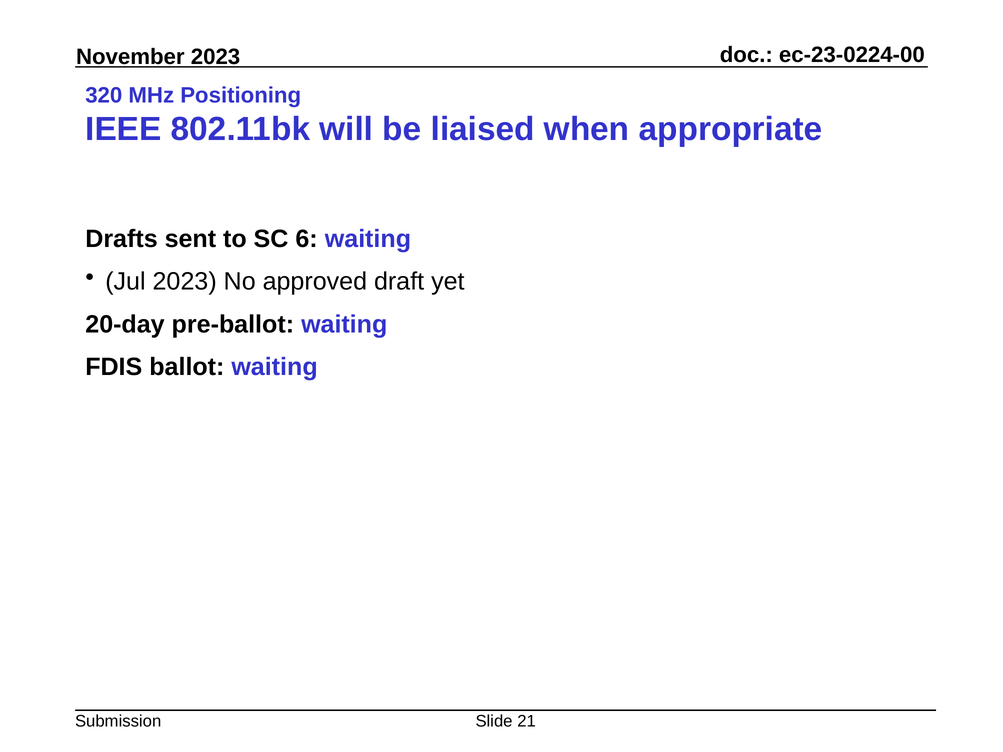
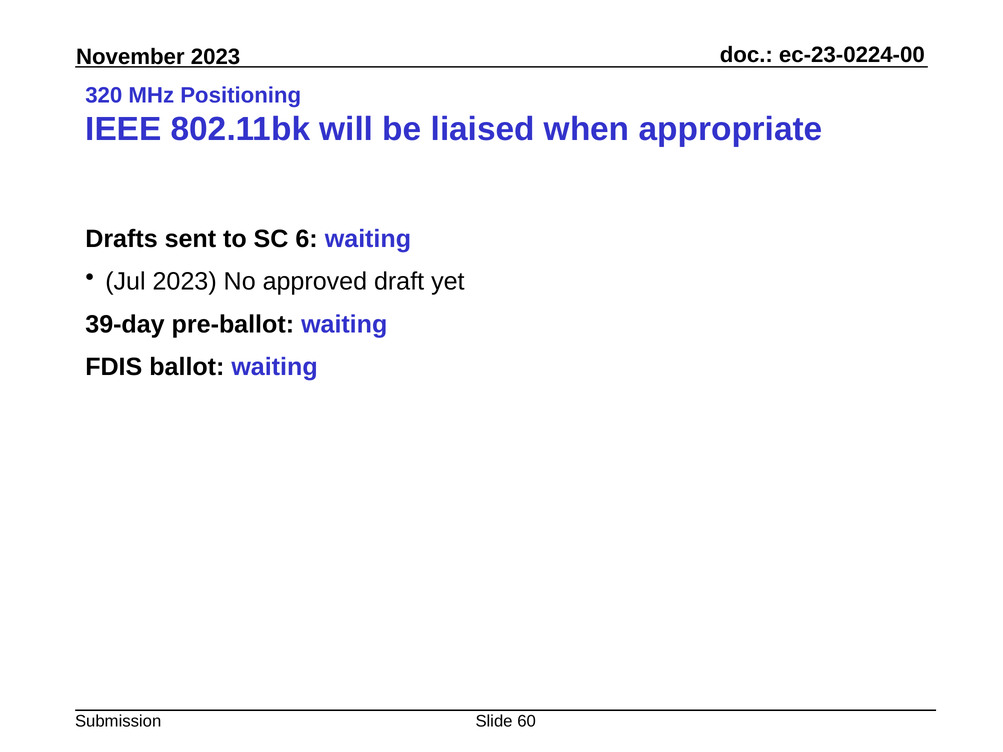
20-day: 20-day -> 39-day (125, 324)
21: 21 -> 60 (527, 721)
